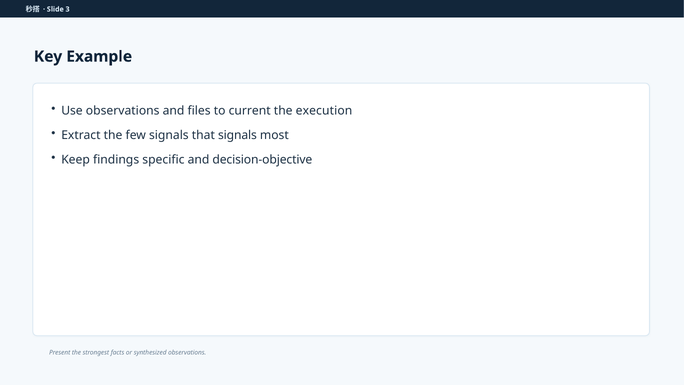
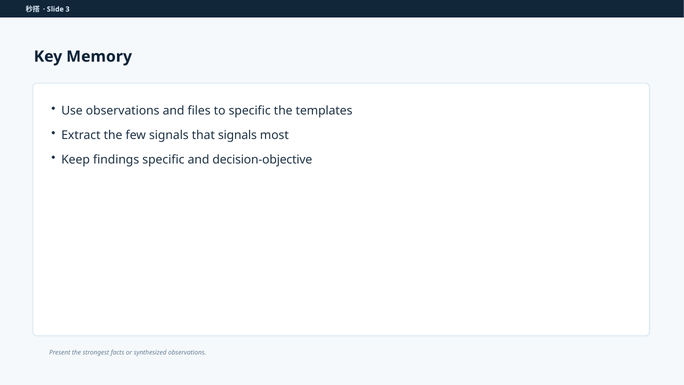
Example: Example -> Memory (99, 57)
to current: current -> specific (250, 111)
execution: execution -> templates (324, 111)
